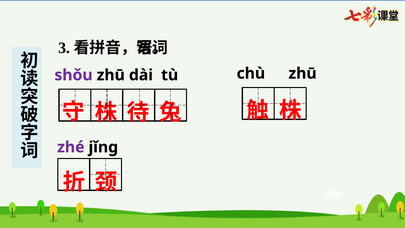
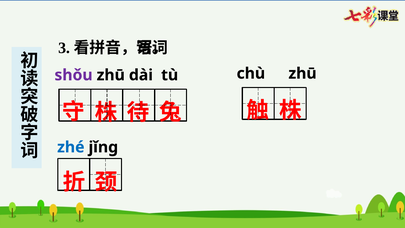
zhé colour: purple -> blue (71, 147)
